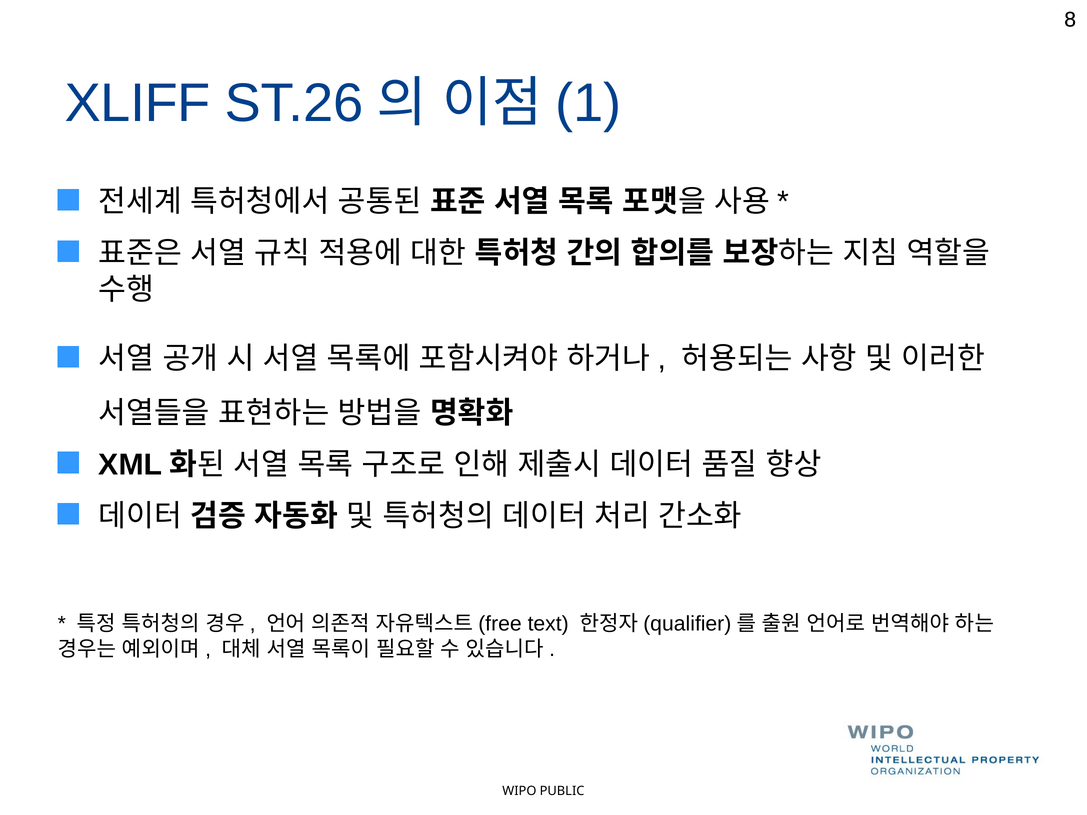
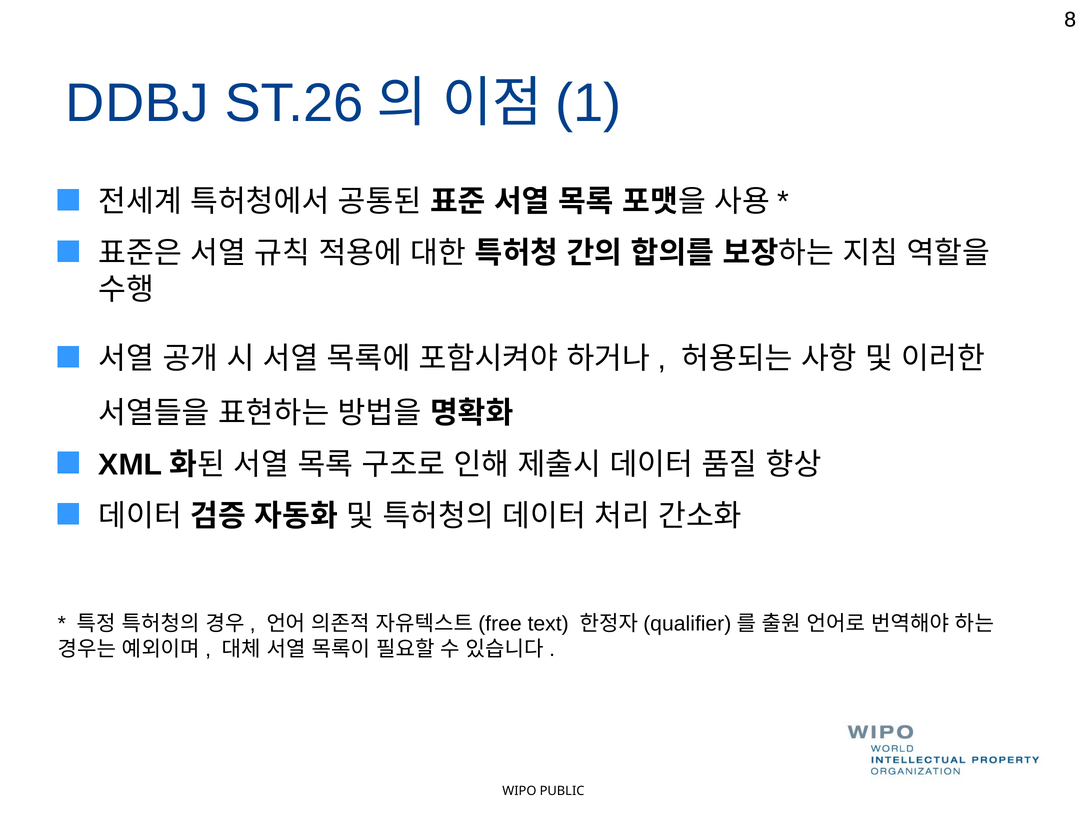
XLIFF: XLIFF -> DDBJ (137, 103)
